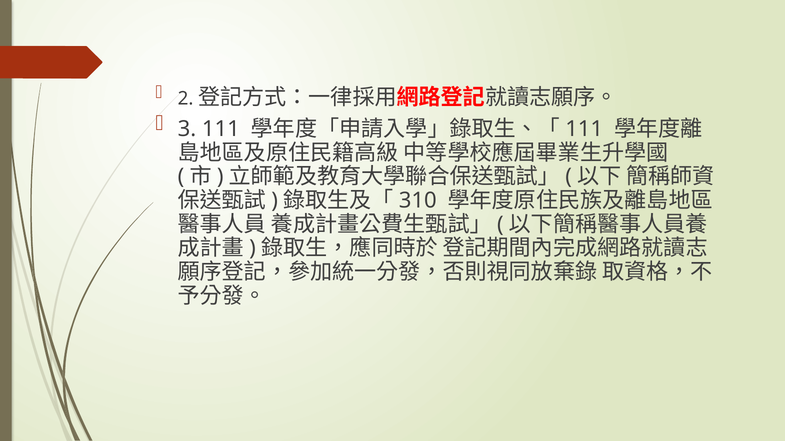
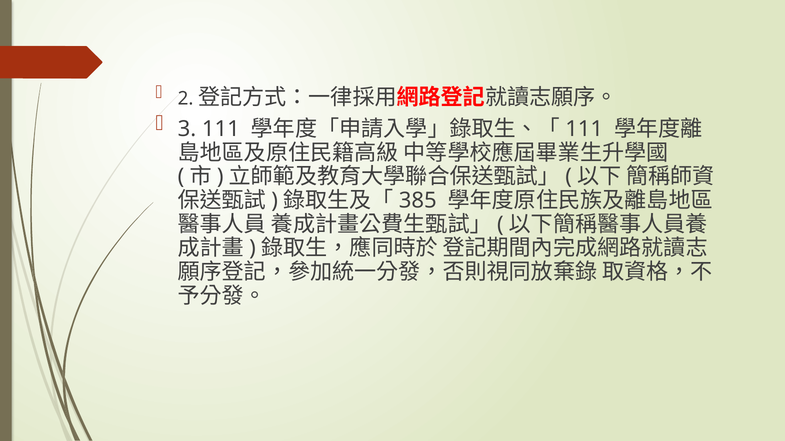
310: 310 -> 385 (418, 201)
